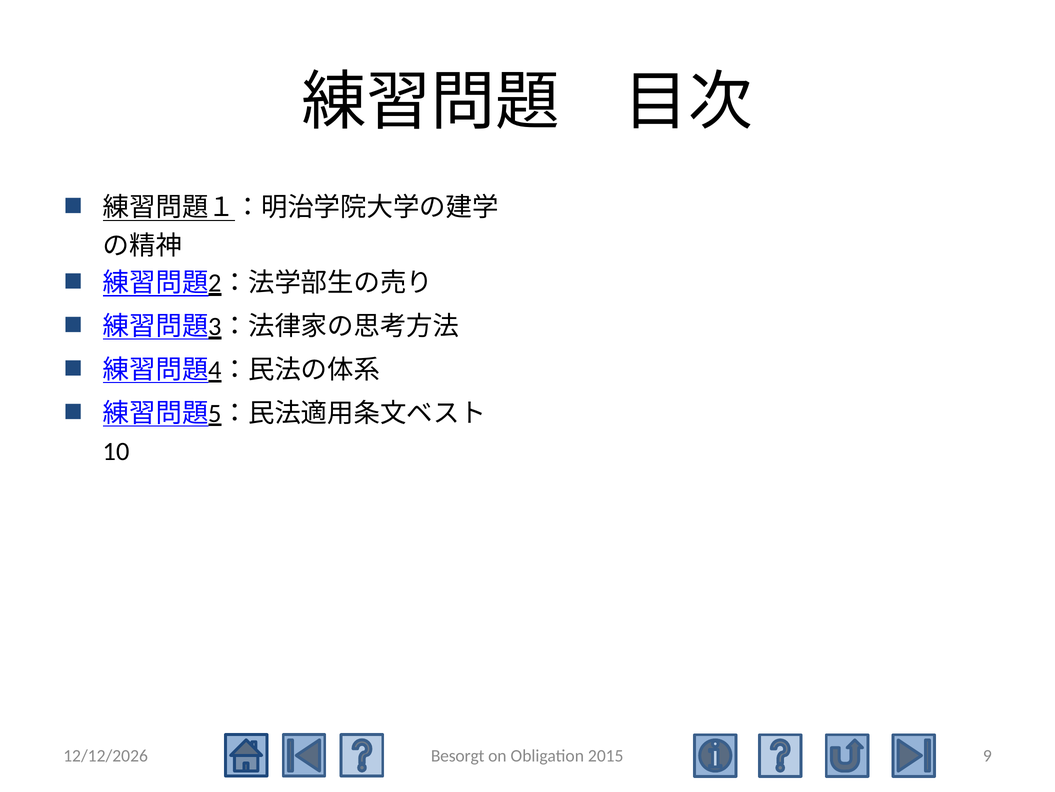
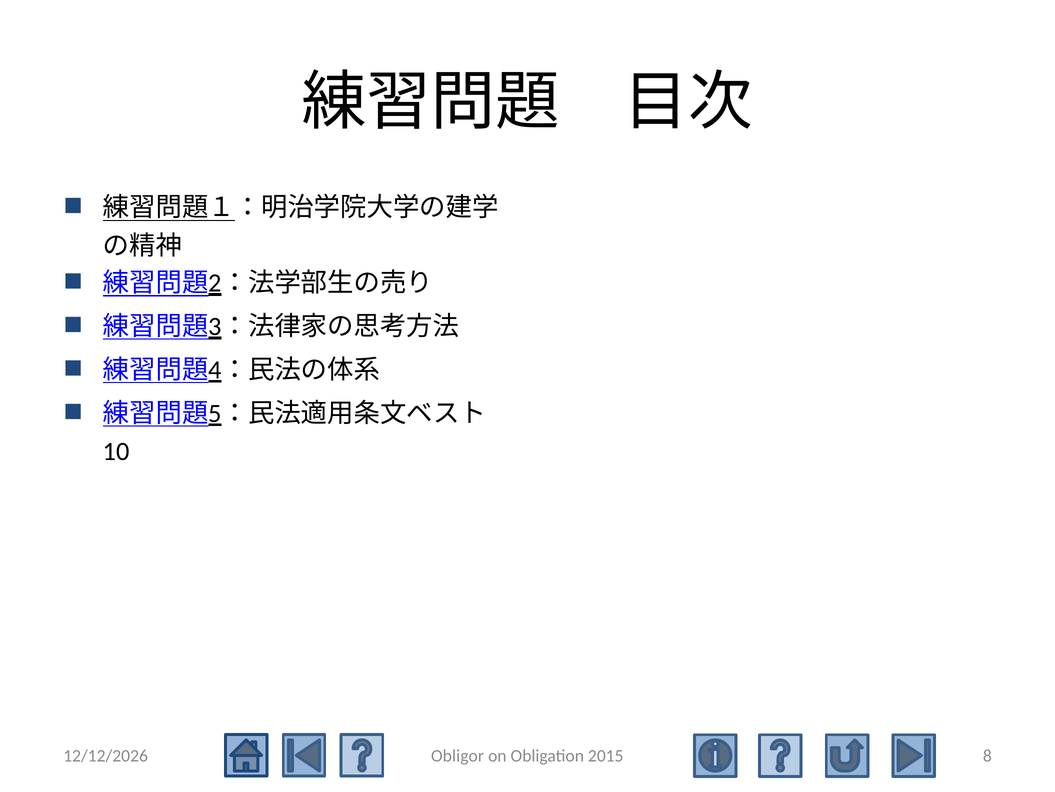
Besorgt: Besorgt -> Obligor (458, 755)
9: 9 -> 8 (987, 755)
